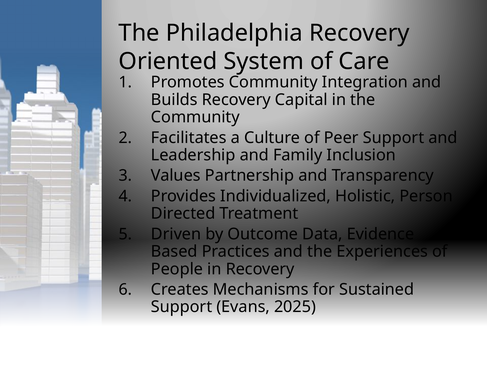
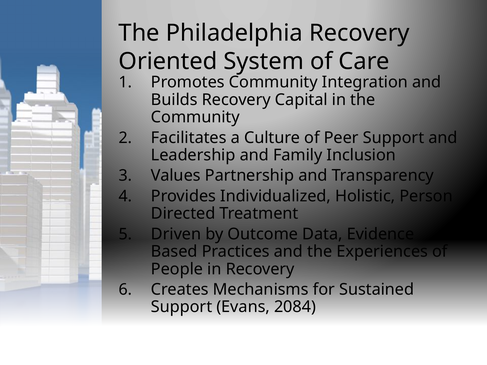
2025: 2025 -> 2084 (295, 307)
